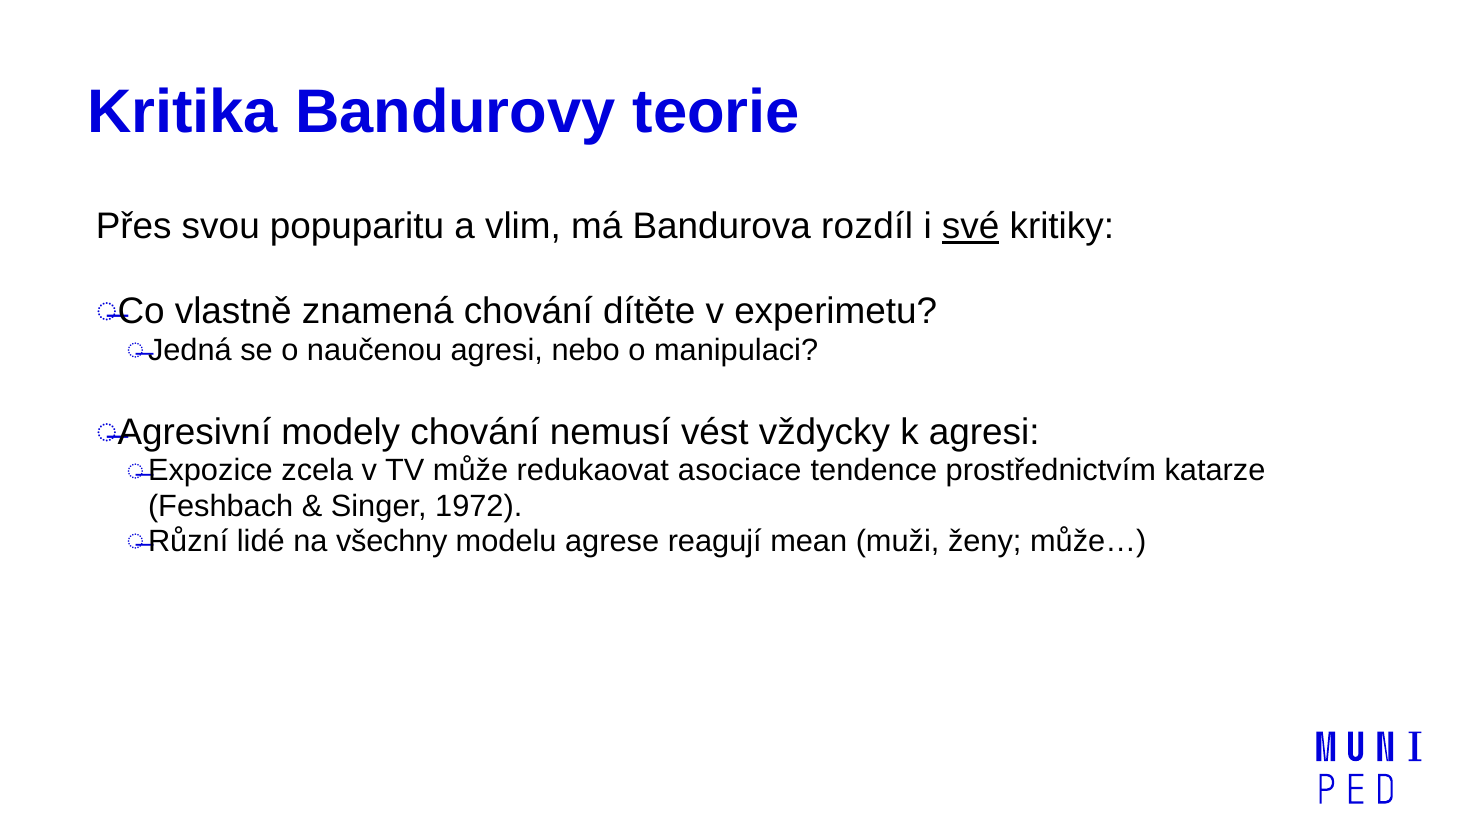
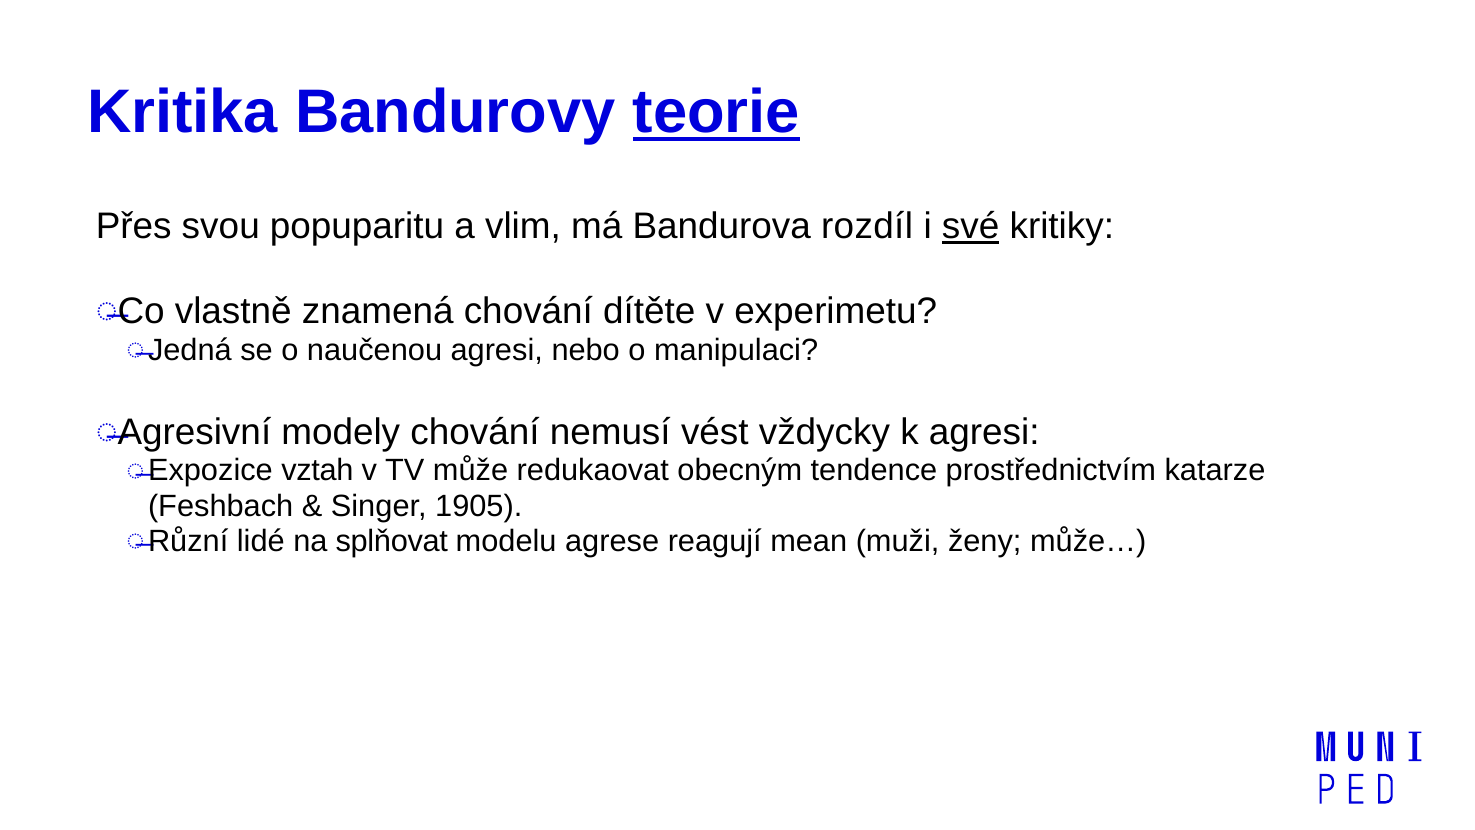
teorie underline: none -> present (716, 113)
zcela: zcela -> vztah (317, 471)
asociace: asociace -> obecným (740, 471)
1972: 1972 -> 1905 (479, 506)
všechny: všechny -> splňovat (392, 541)
